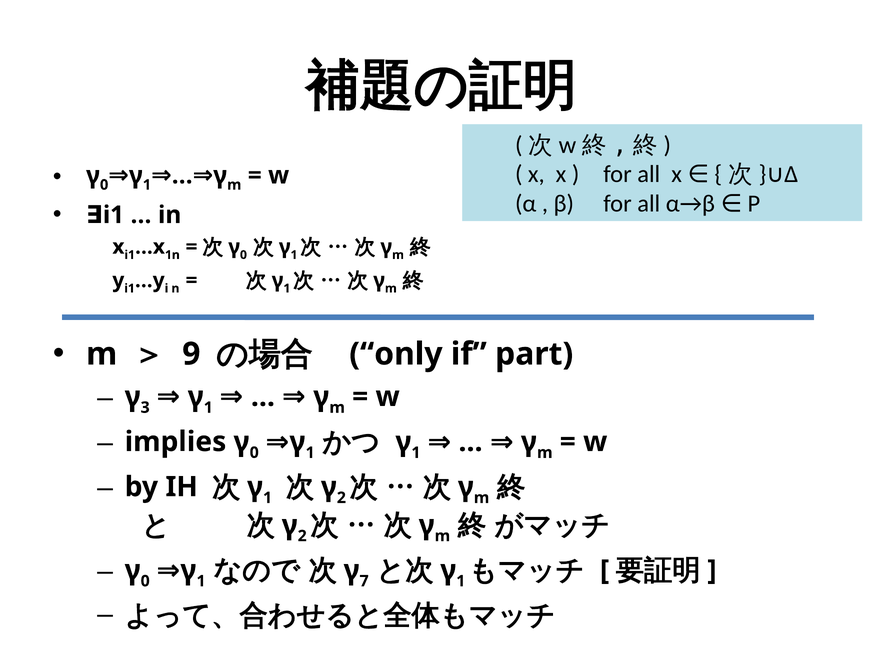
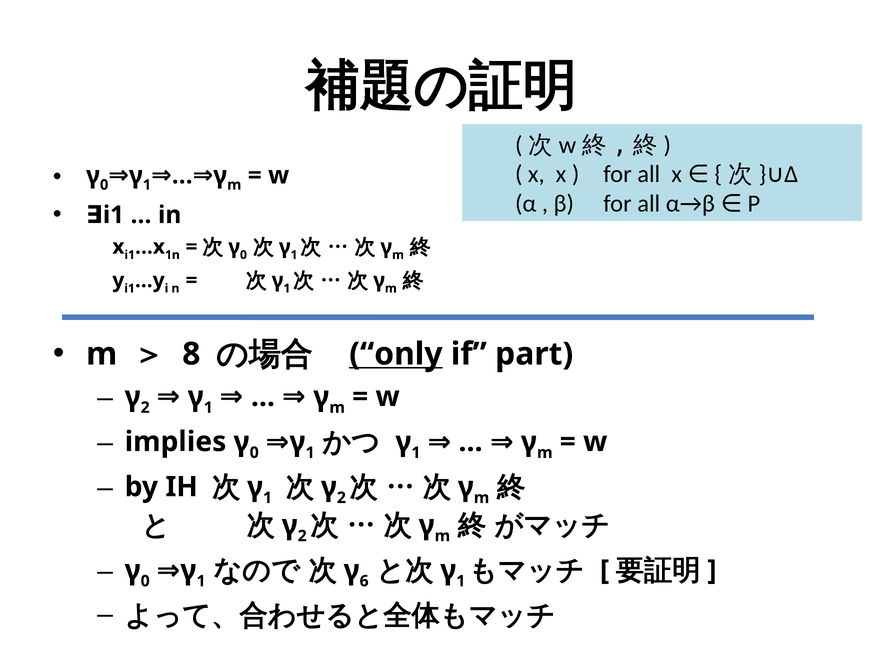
9: 9 -> 8 (191, 354)
only underline: none -> present (396, 354)
3: 3 -> 2 (145, 408)
7: 7 -> 6 (364, 581)
